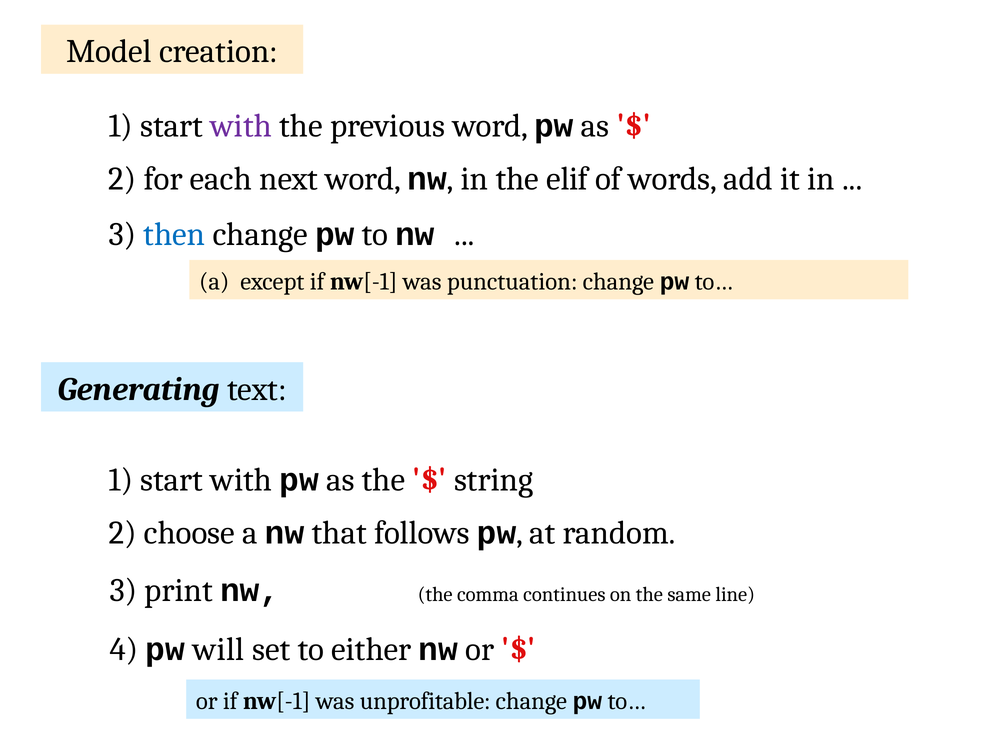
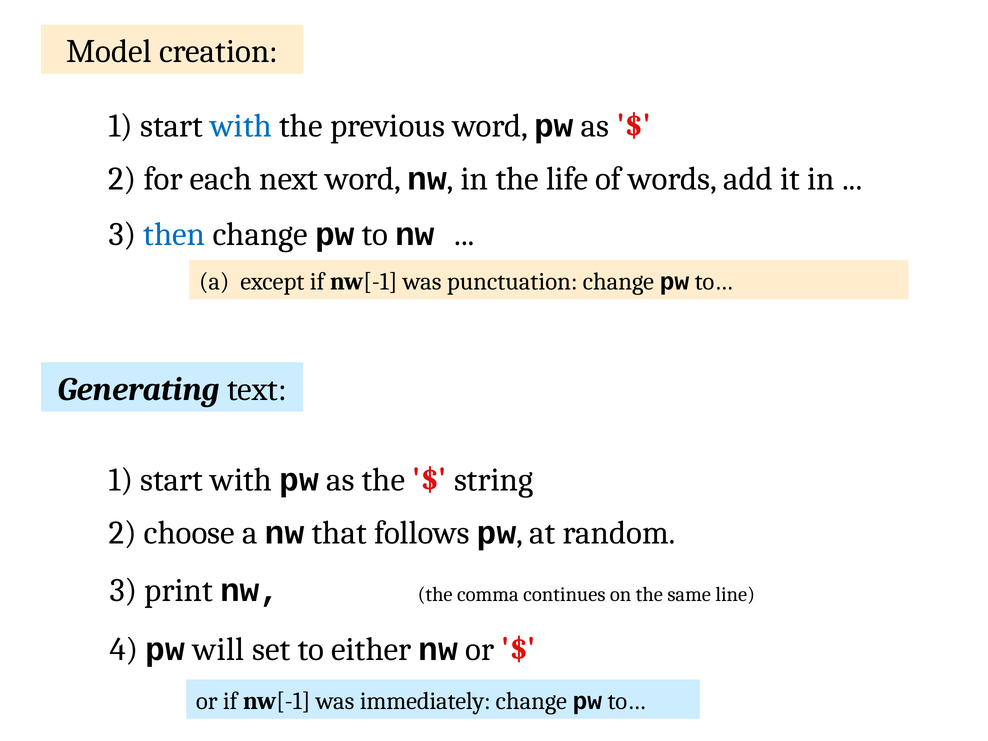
with colour: purple -> blue (241, 126)
elif: elif -> life (567, 179)
unprofitable: unprofitable -> immediately (425, 701)
